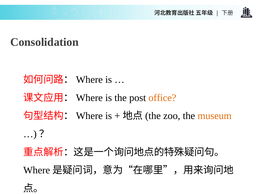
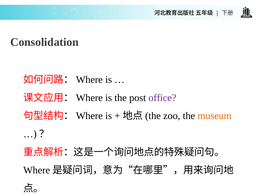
office colour: orange -> purple (162, 98)
